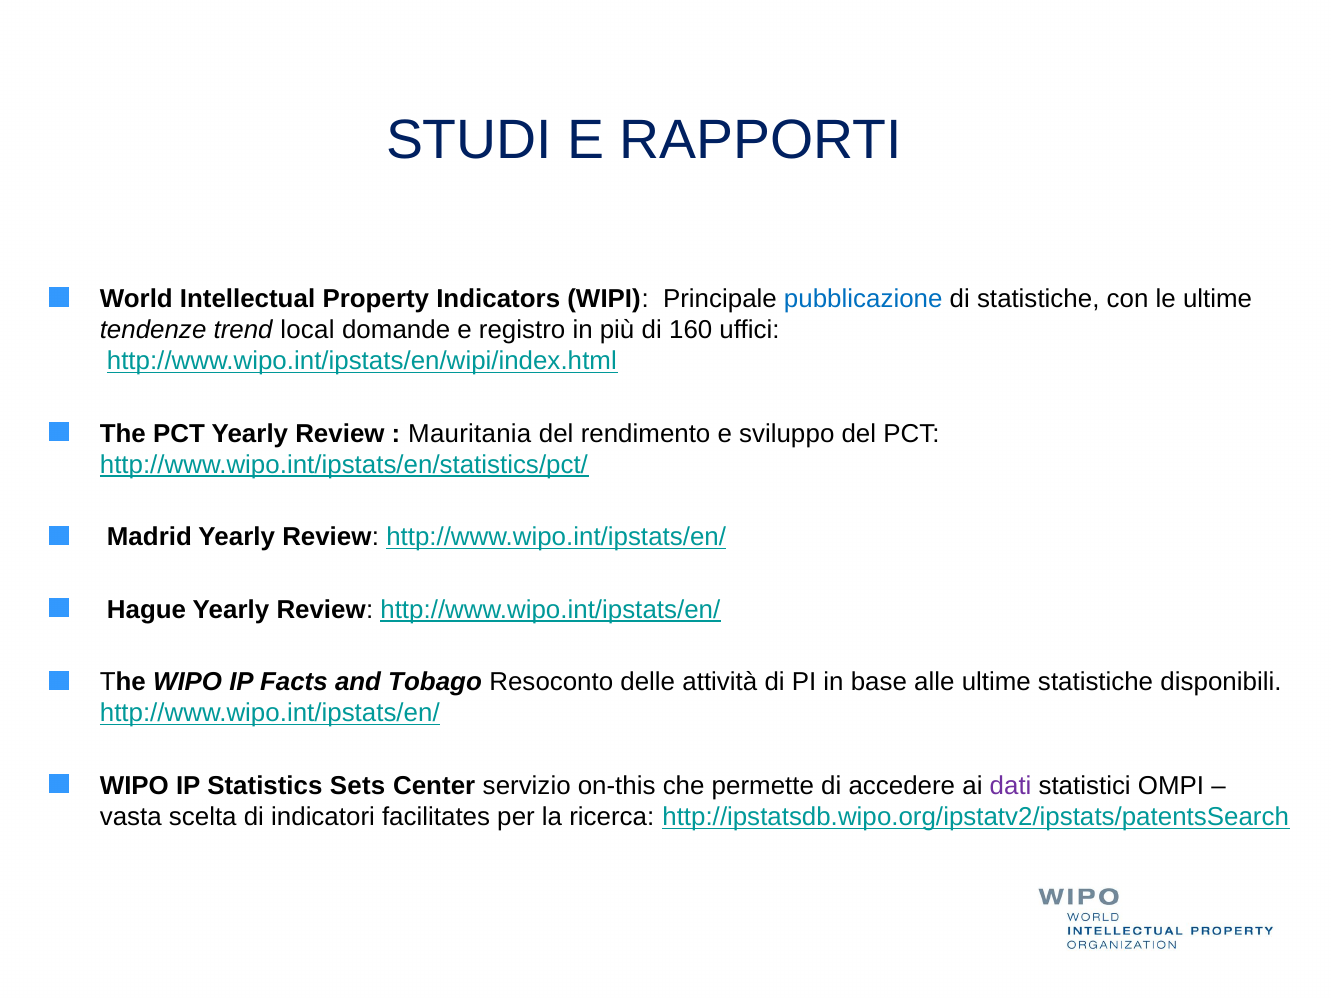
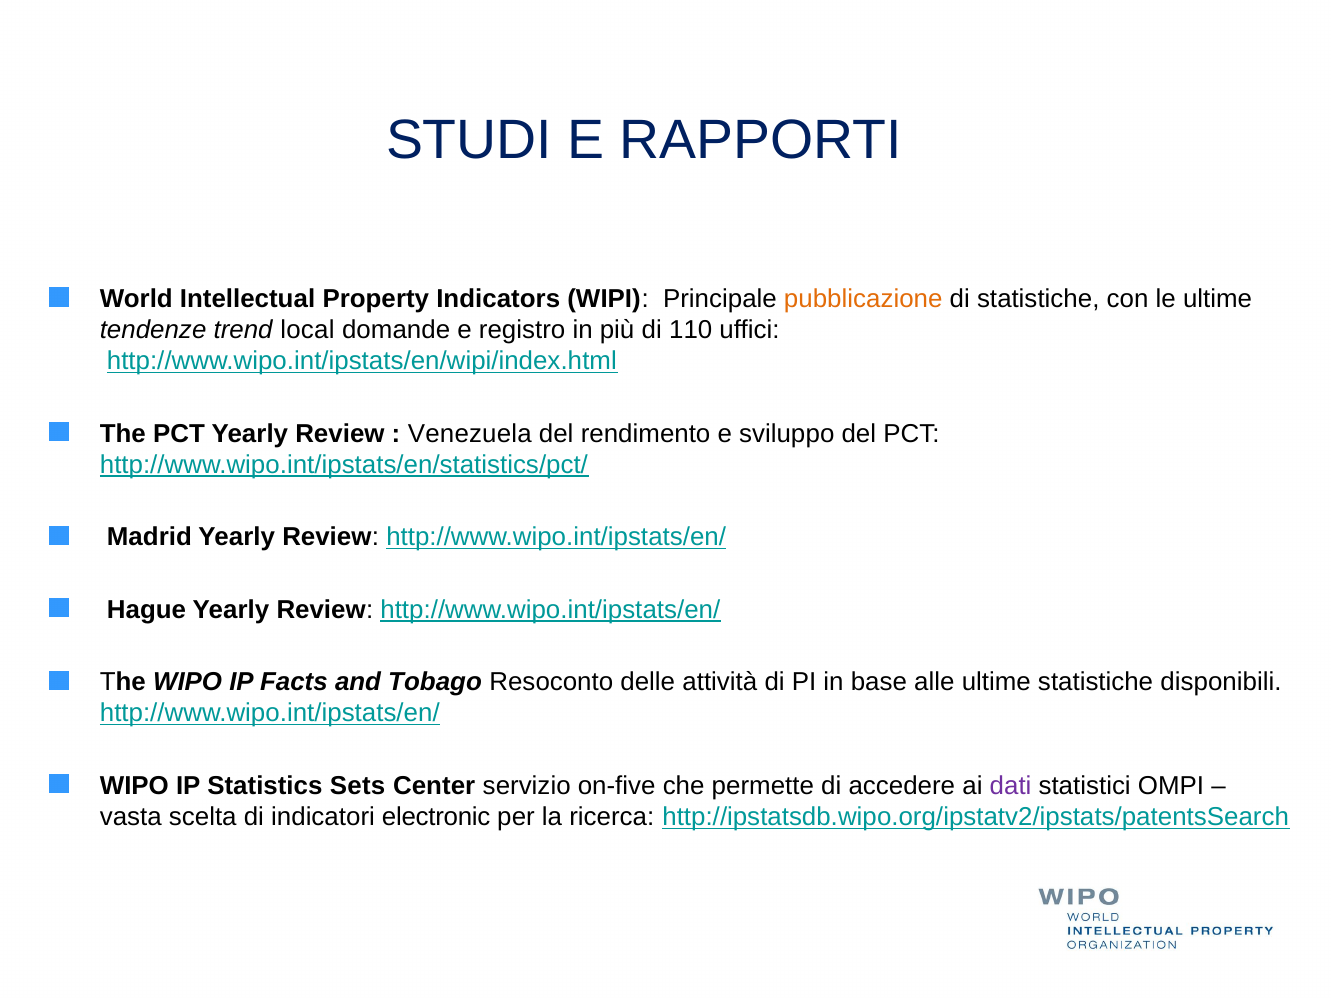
pubblicazione colour: blue -> orange (863, 299)
160: 160 -> 110 (691, 330)
Mauritania: Mauritania -> Venezuela (470, 434)
on-this: on-this -> on-five (617, 786)
facilitates: facilitates -> electronic (436, 817)
